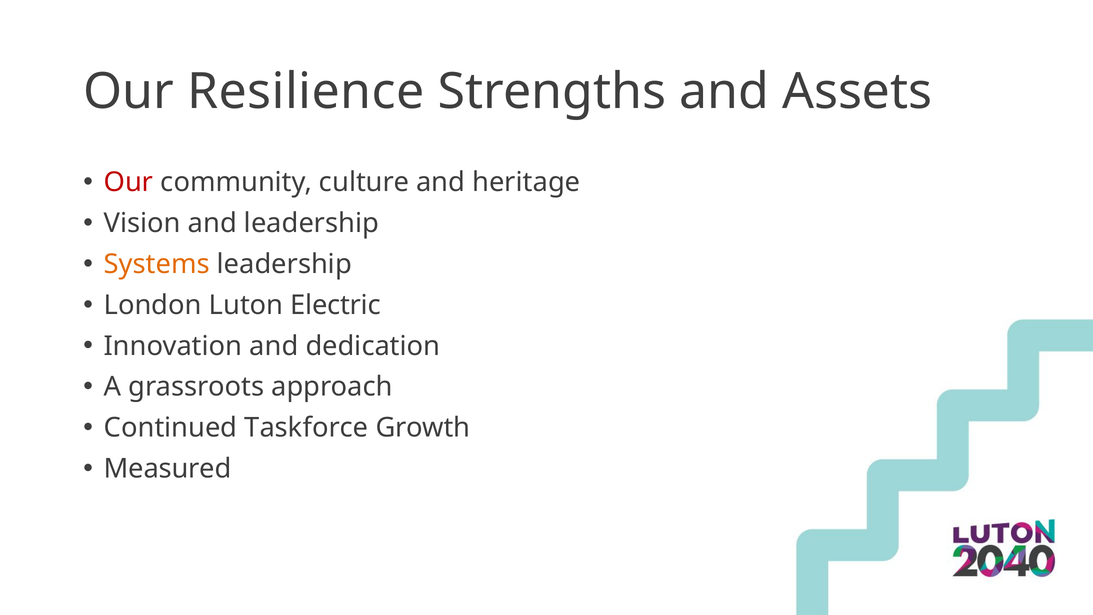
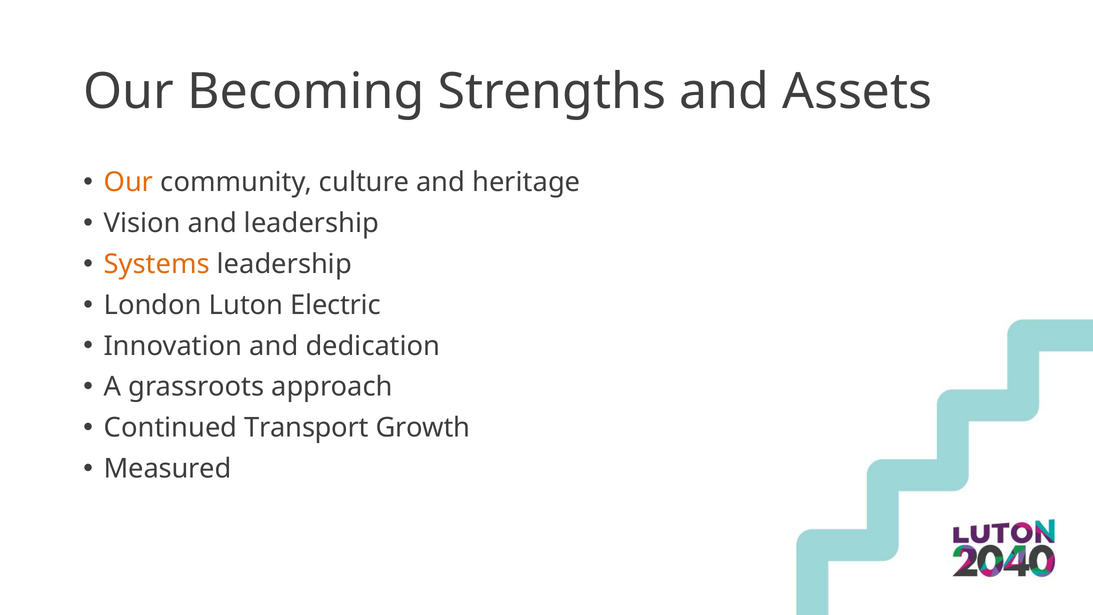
Resilience: Resilience -> Becoming (306, 92)
Our colour: red -> orange (129, 182)
Taskforce: Taskforce -> Transport (307, 428)
